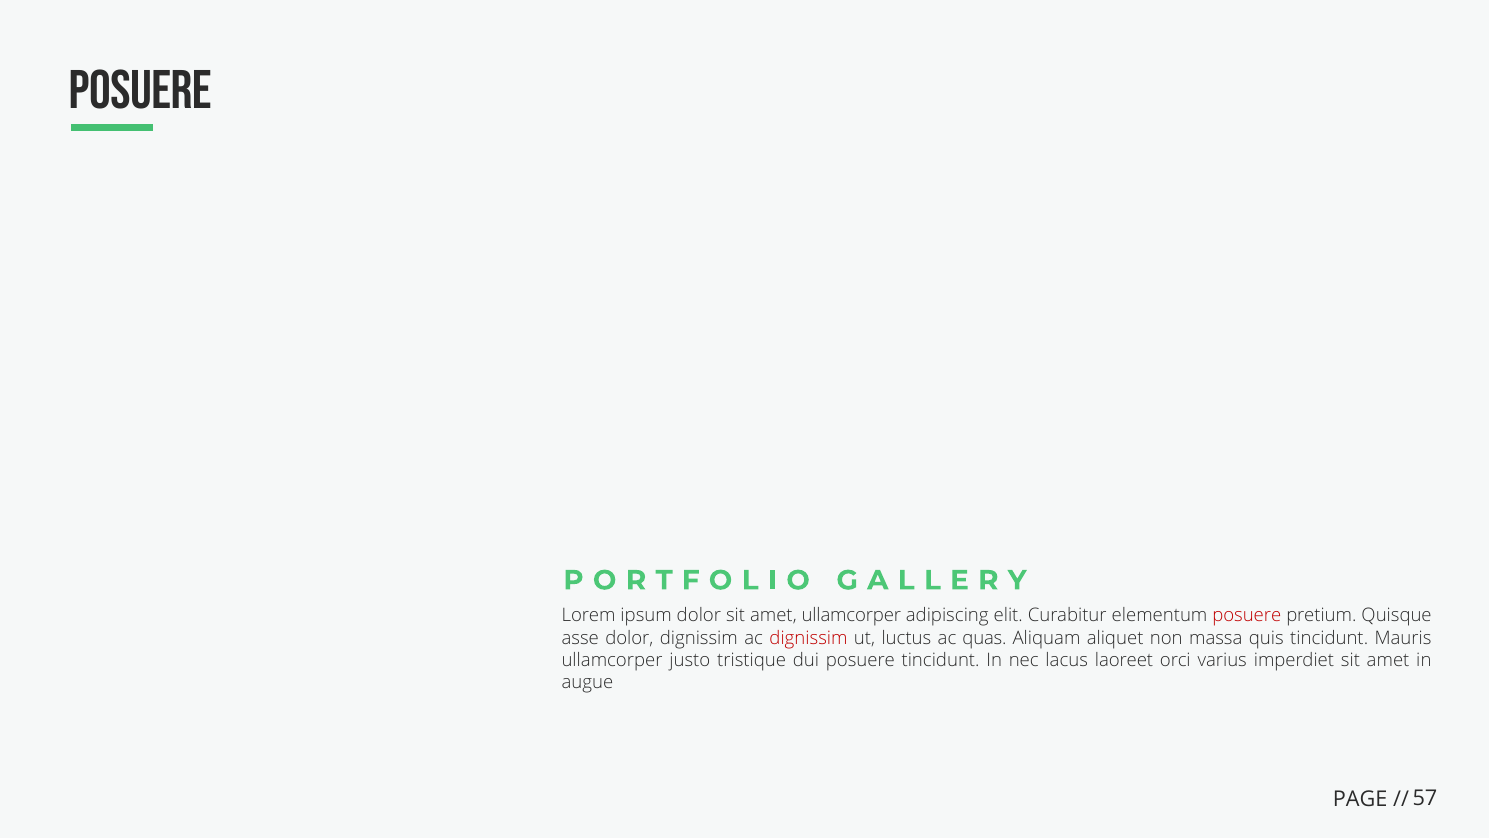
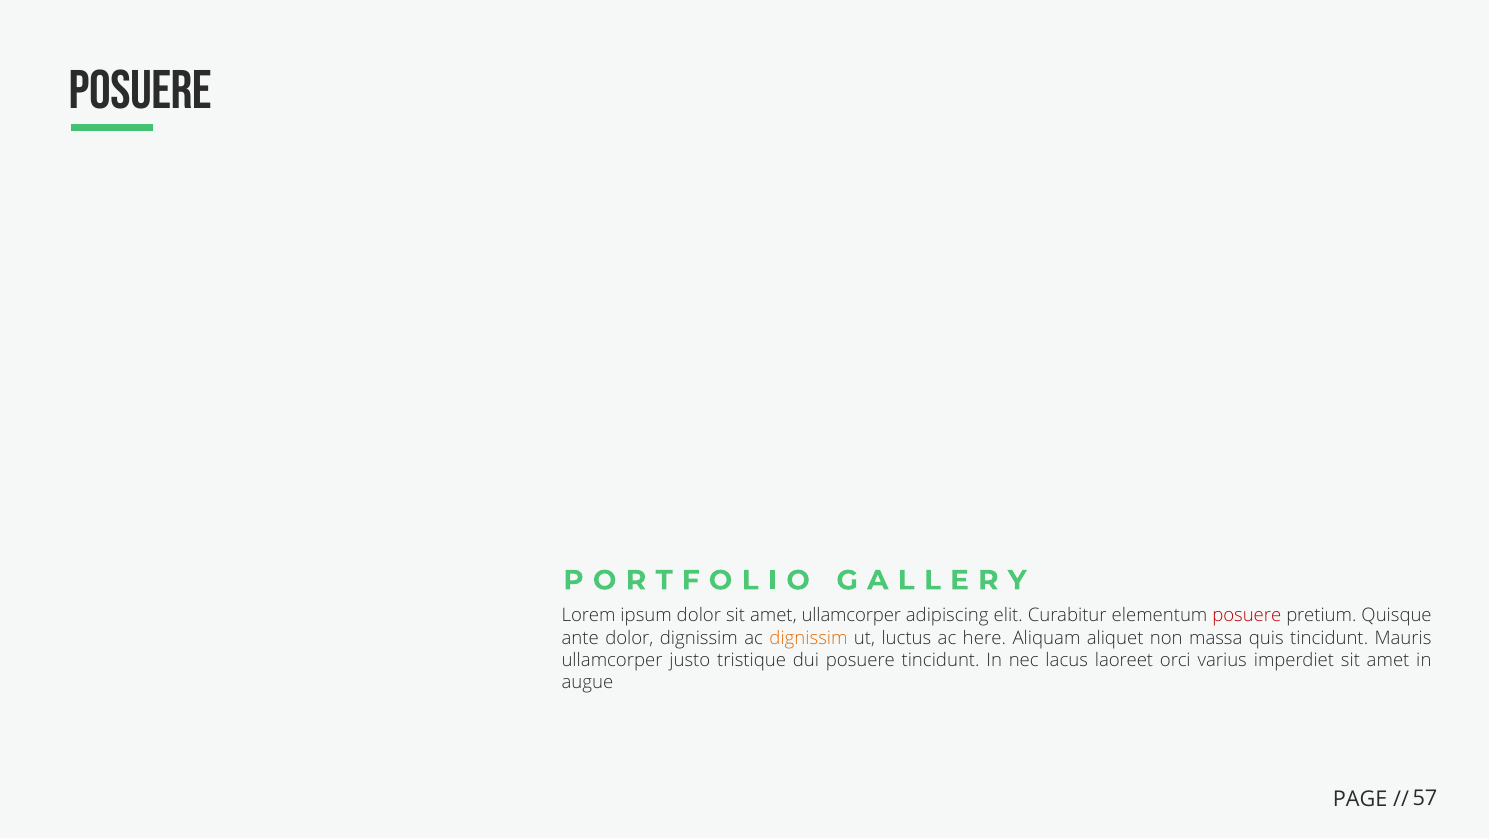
asse: asse -> ante (580, 638)
dignissim colour: red -> orange (808, 638)
quas: quas -> here (984, 638)
